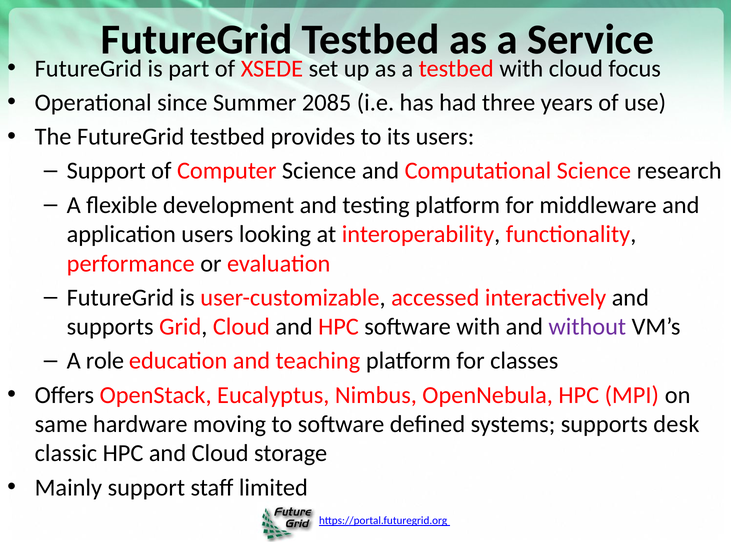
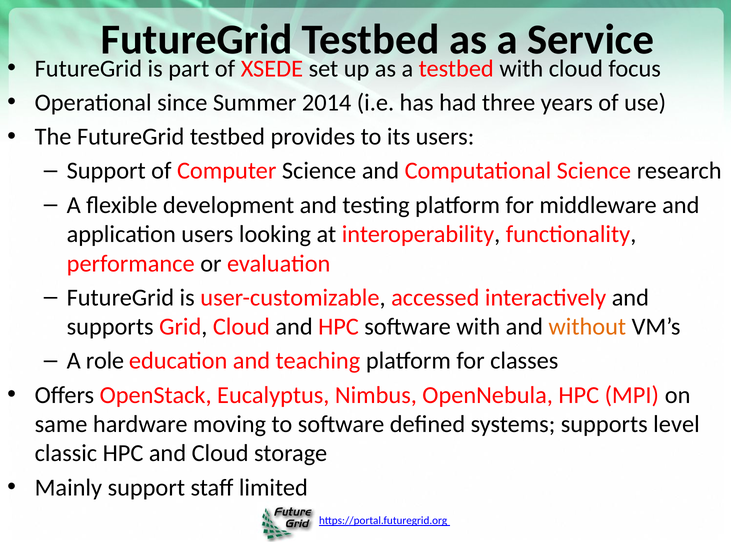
2085: 2085 -> 2014 (327, 103)
without colour: purple -> orange (587, 327)
desk: desk -> level (677, 424)
